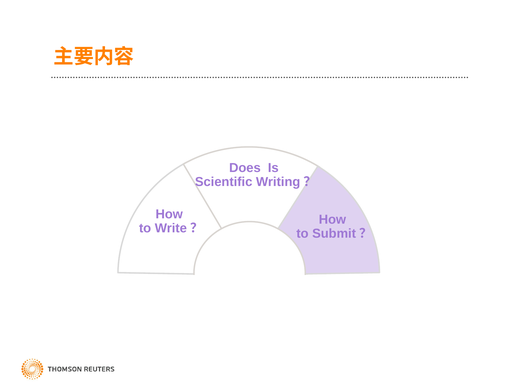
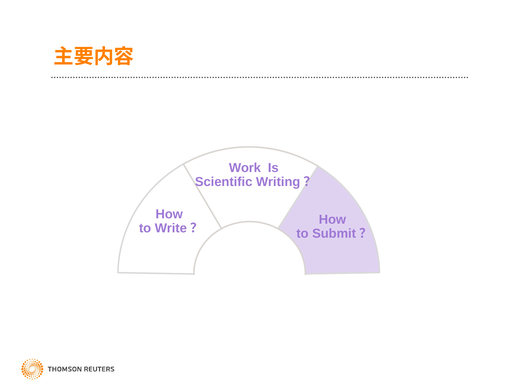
Does: Does -> Work (245, 168)
